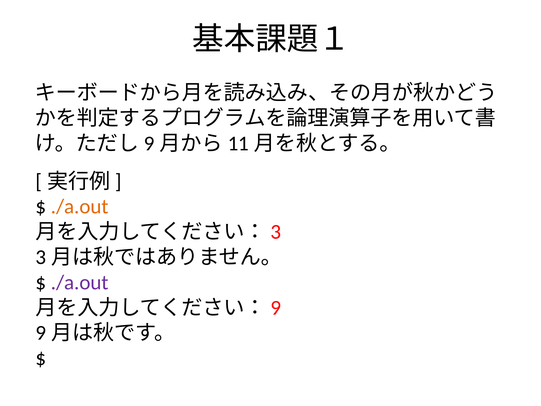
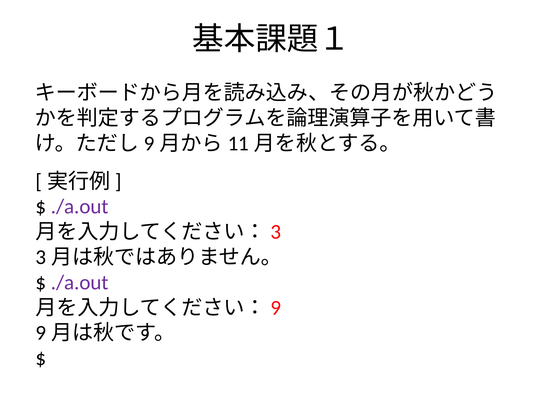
./a.out colour: orange -> purple (80, 207)
